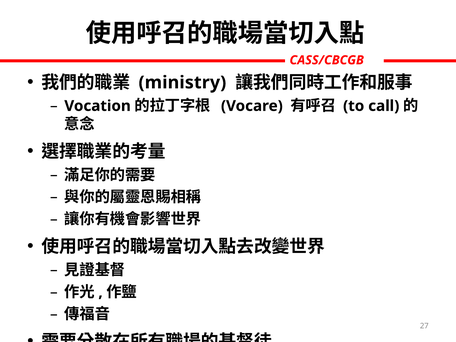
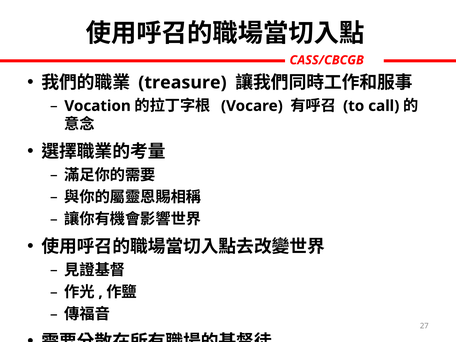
ministry: ministry -> treasure (182, 83)
